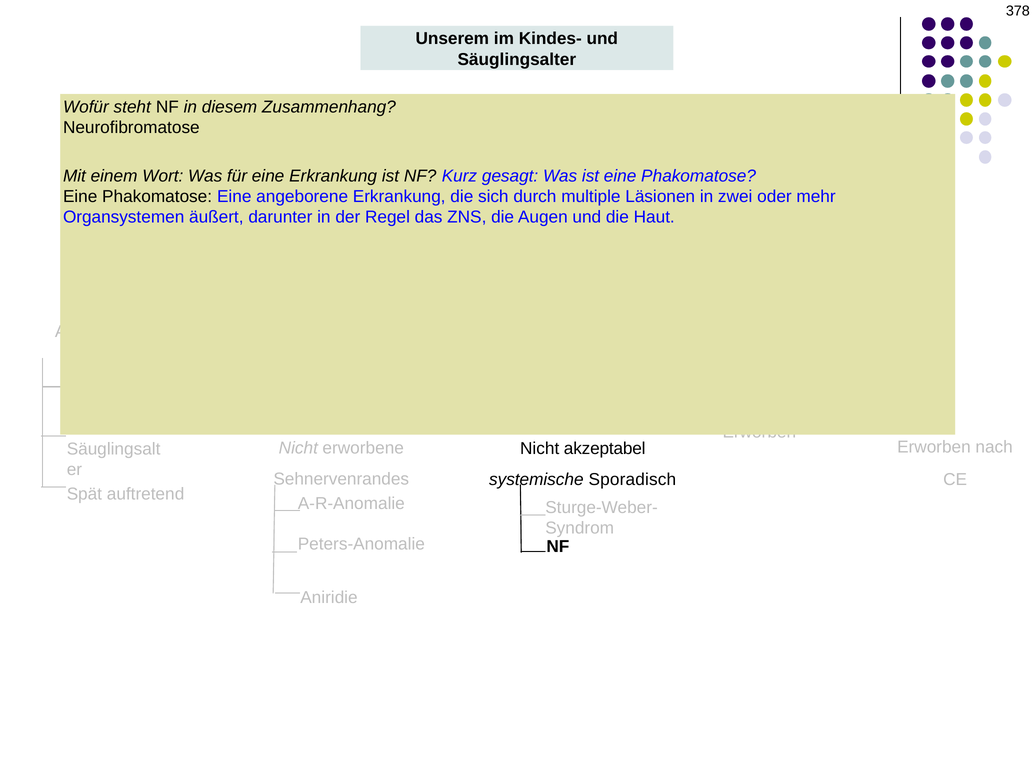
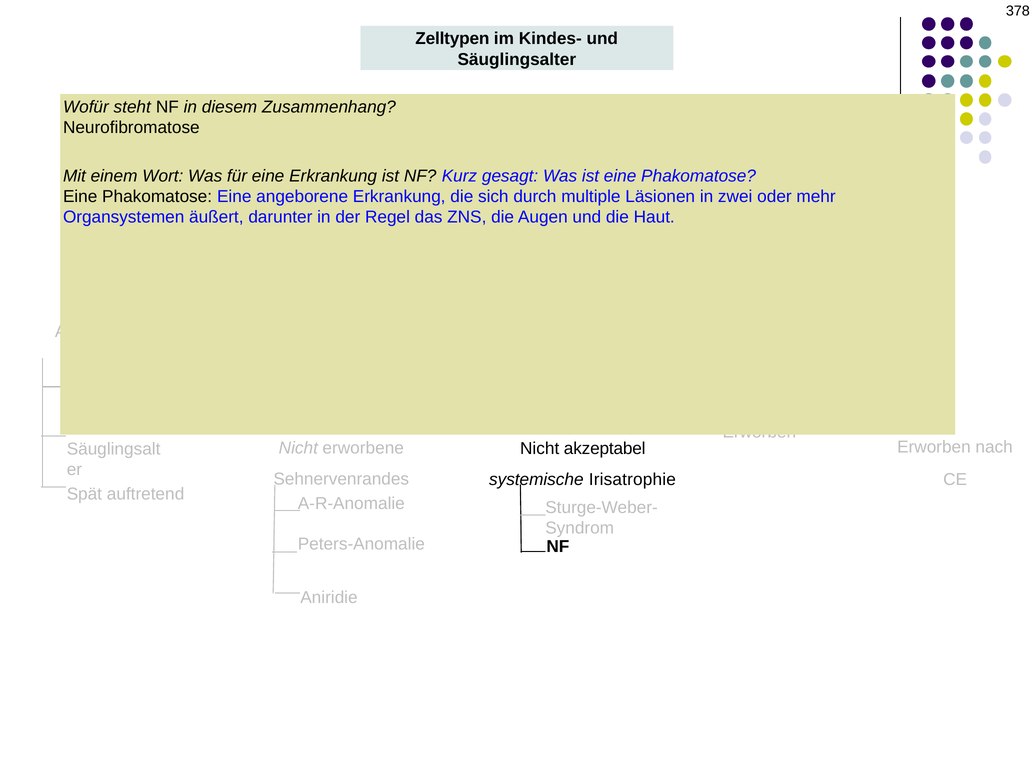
Unserem: Unserem -> Zelltypen (452, 39)
Sporadisch: Sporadisch -> Irisatrophie (632, 479)
